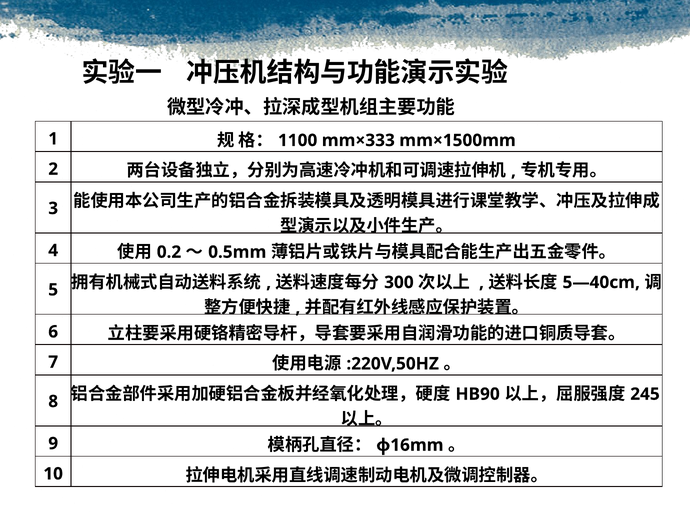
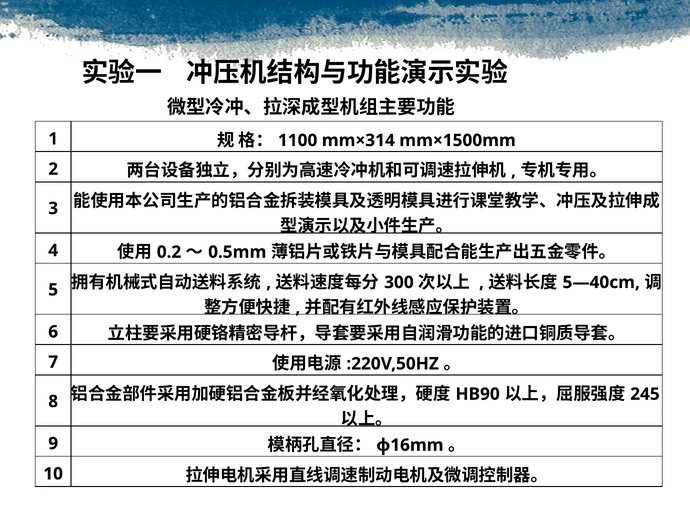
mm×333: mm×333 -> mm×314 (358, 140)
